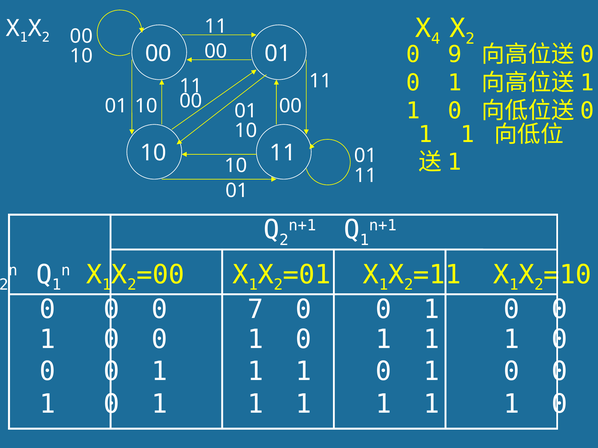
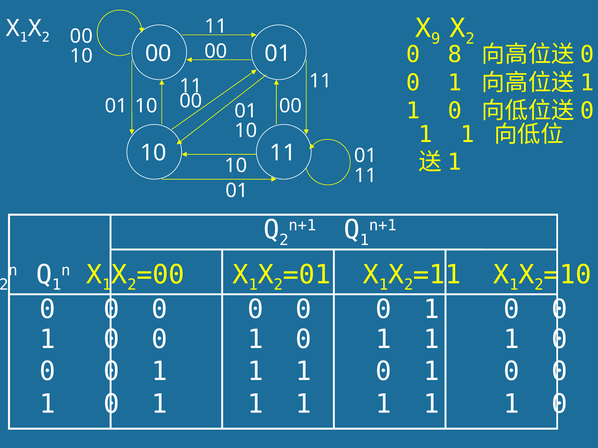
4: 4 -> 9 (436, 39)
9: 9 -> 8 (455, 55)
7: 7 -> 0 (255, 310)
